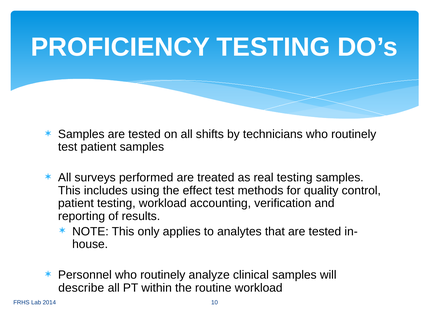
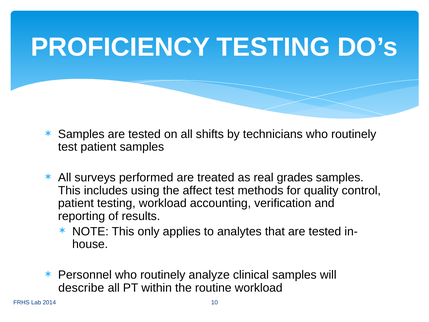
real testing: testing -> grades (295, 177)
effect: effect -> affect (197, 190)
